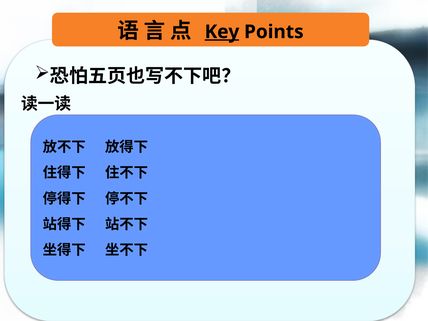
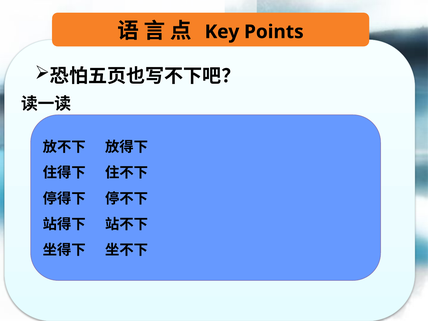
Key underline: present -> none (222, 32)
